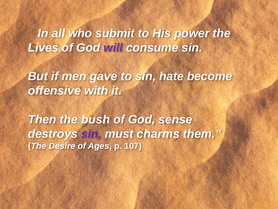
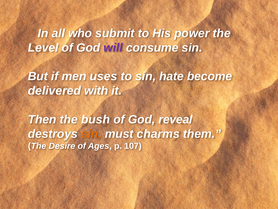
Lives: Lives -> Level (43, 48)
gave: gave -> uses (103, 76)
offensive: offensive -> delivered (54, 91)
sense: sense -> reveal (176, 119)
sin colour: purple -> orange (91, 134)
